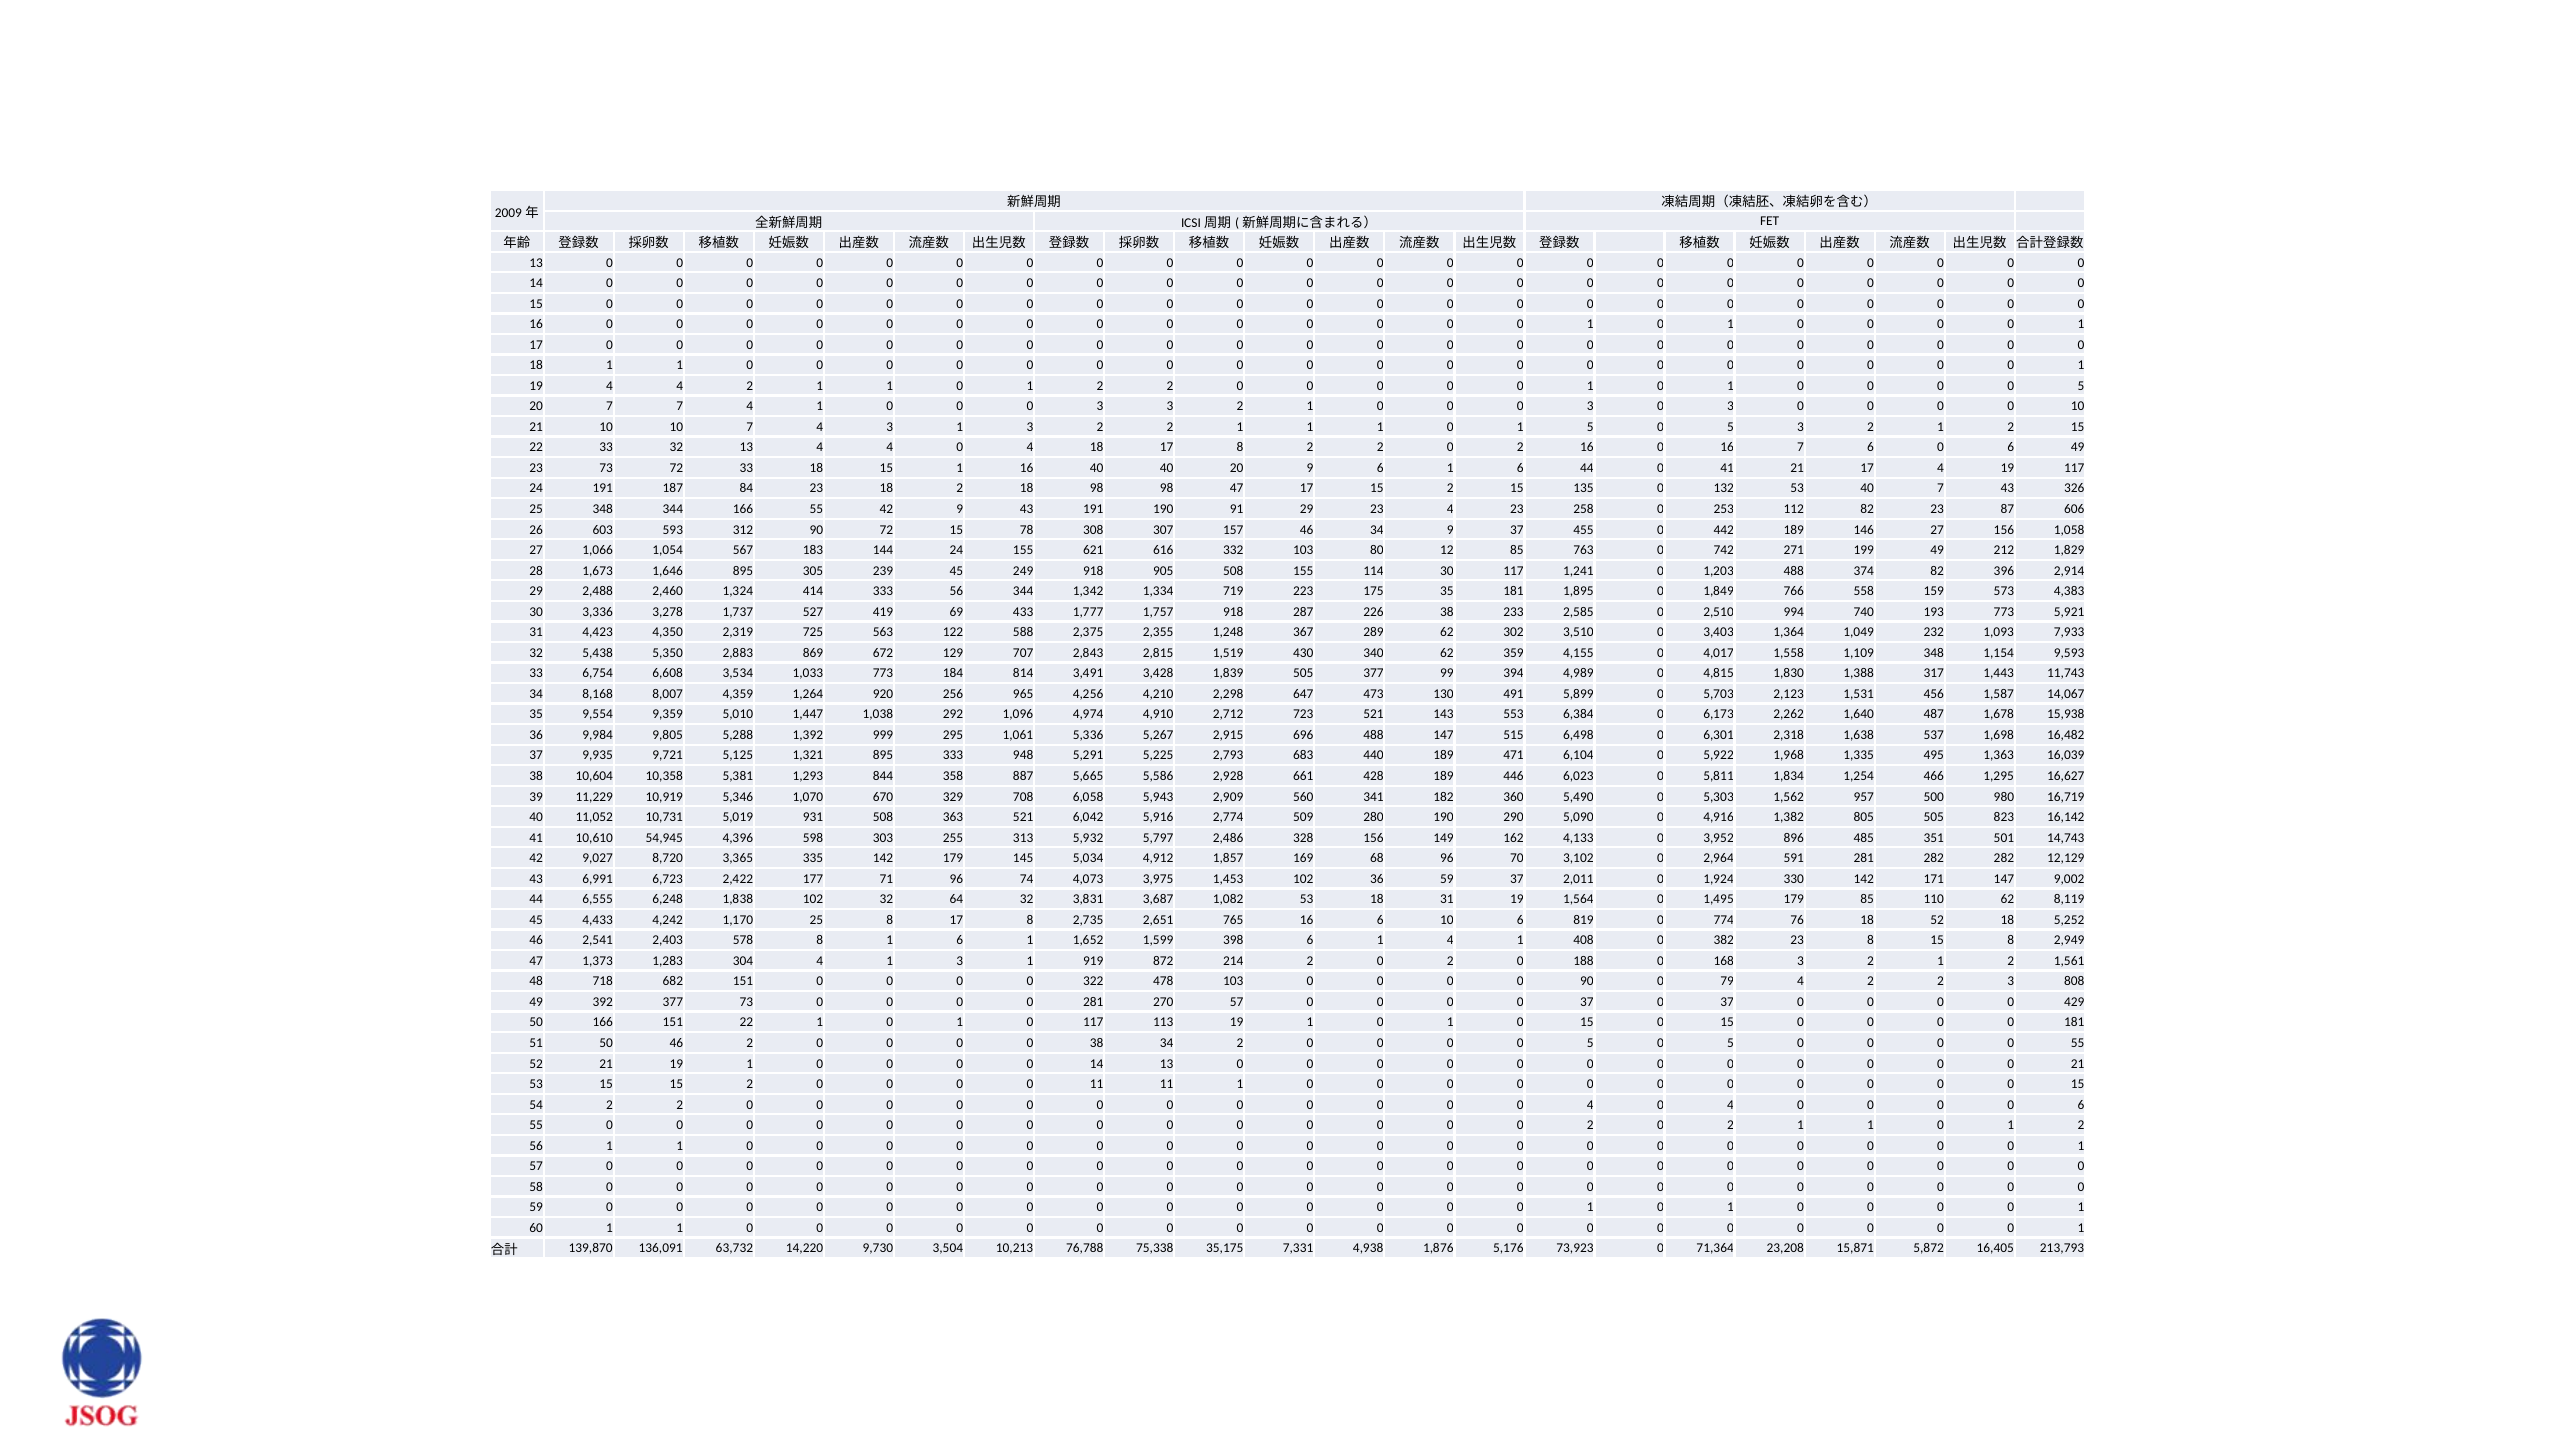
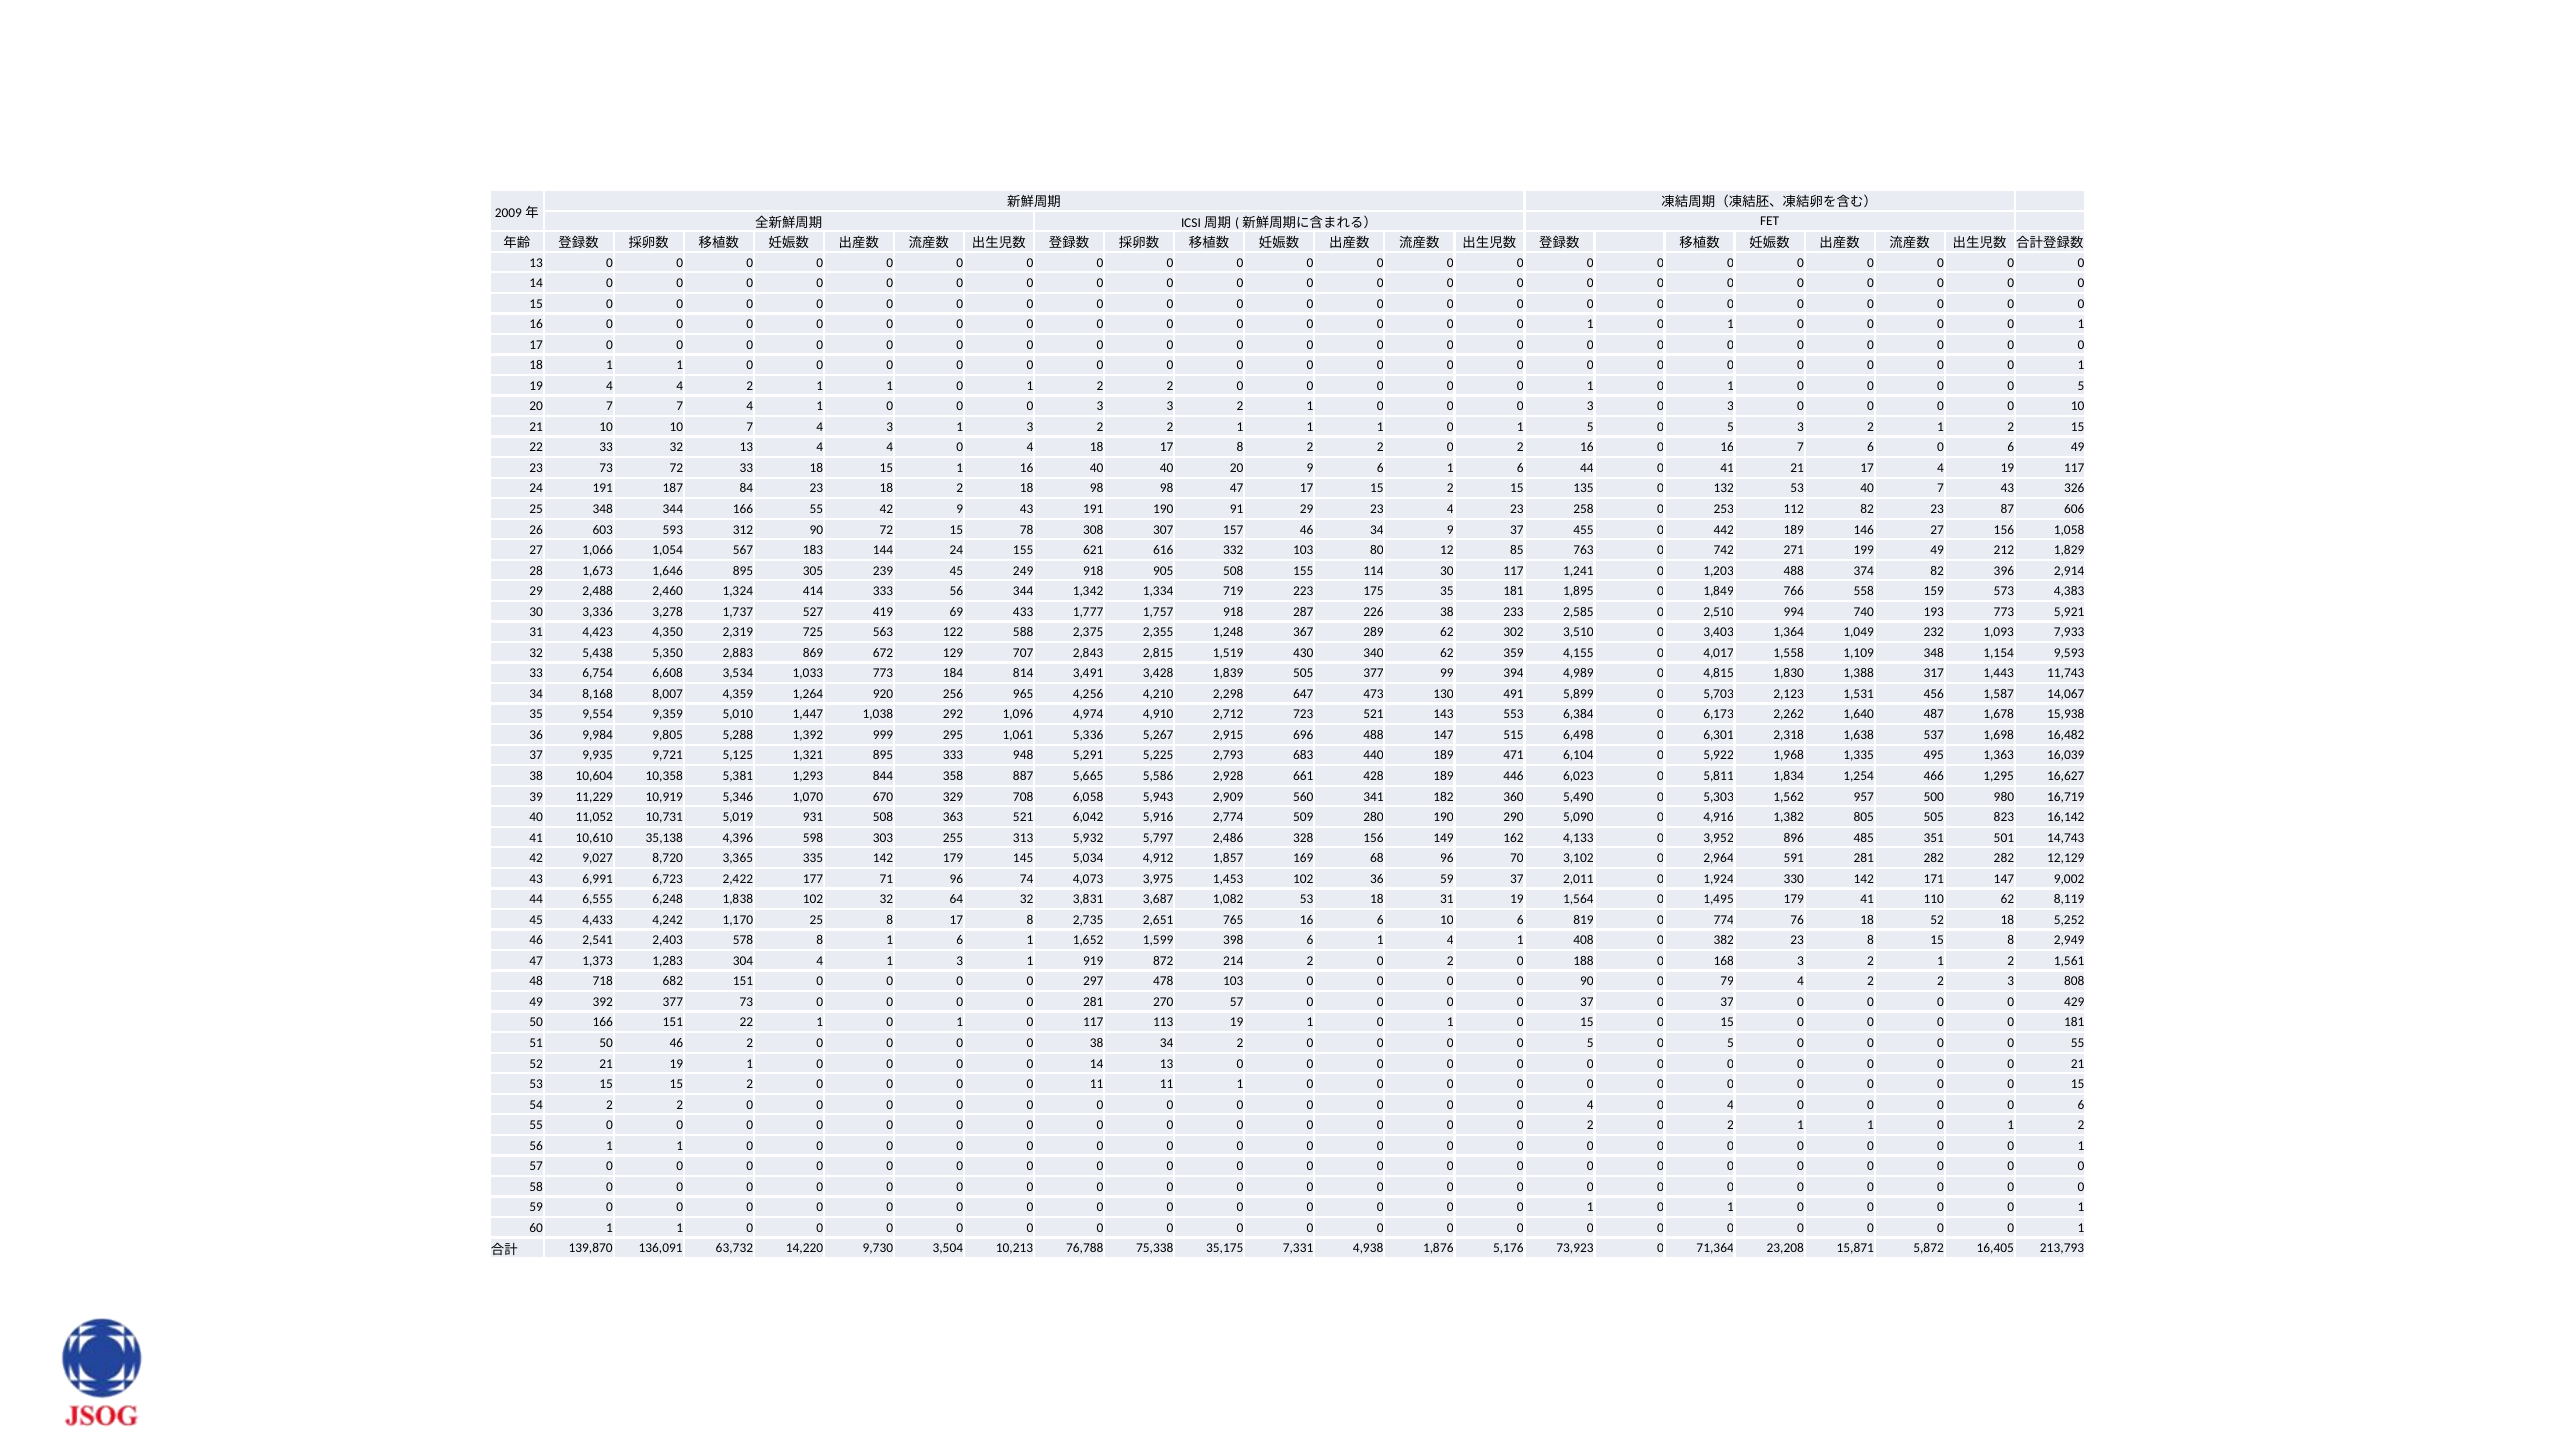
54,945: 54,945 -> 35,138 (664, 838)
179 85: 85 -> 41 (1867, 899)
322: 322 -> 297 (1093, 981)
